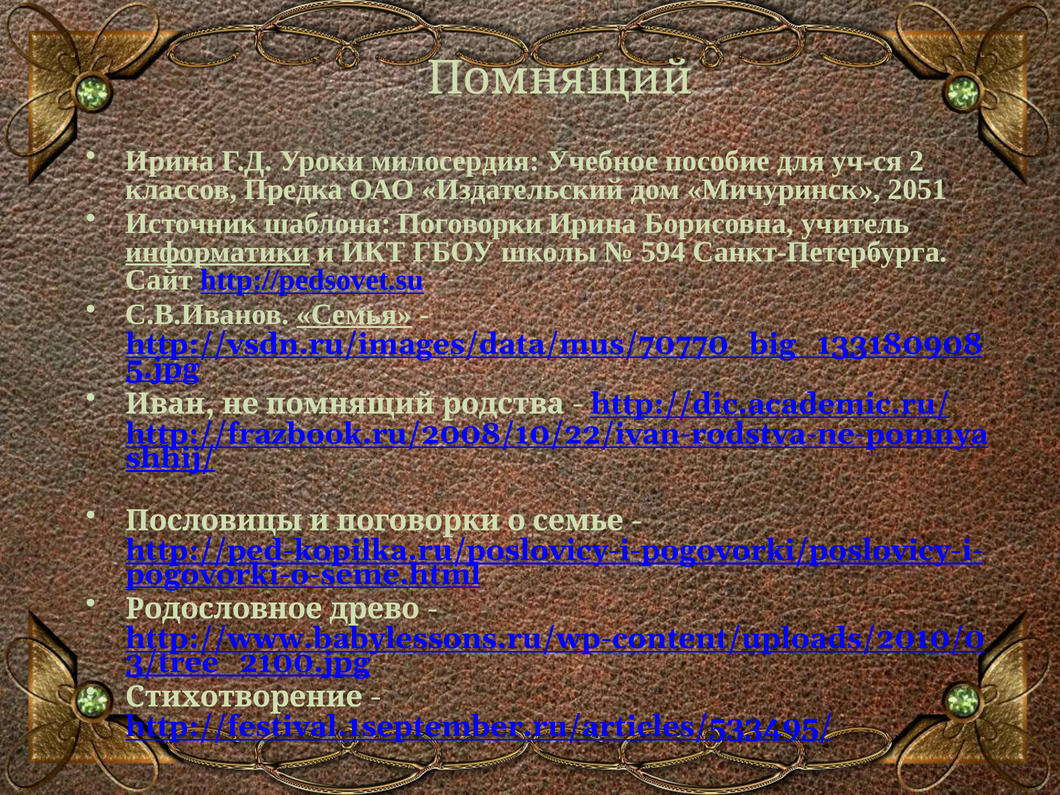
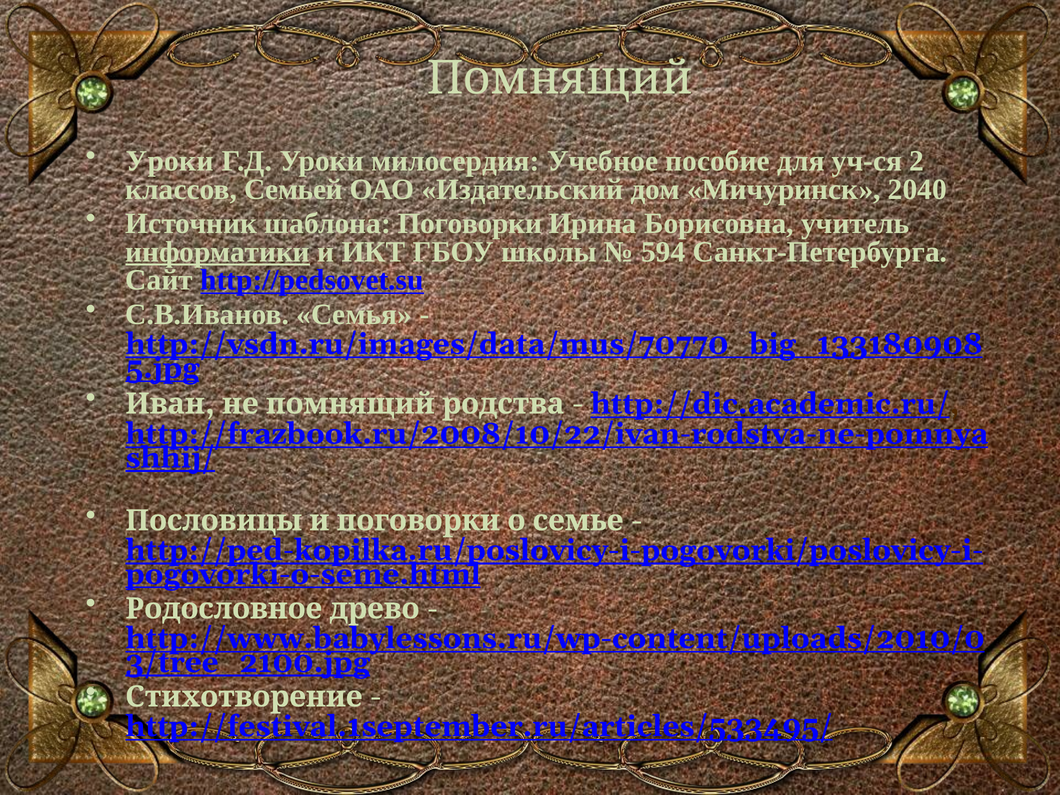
Ирина: Ирина -> Уроки (170, 161)
Предка: Предка -> Семьей (294, 189)
2051: 2051 -> 2040 (917, 189)
Семья underline: present -> none (354, 314)
